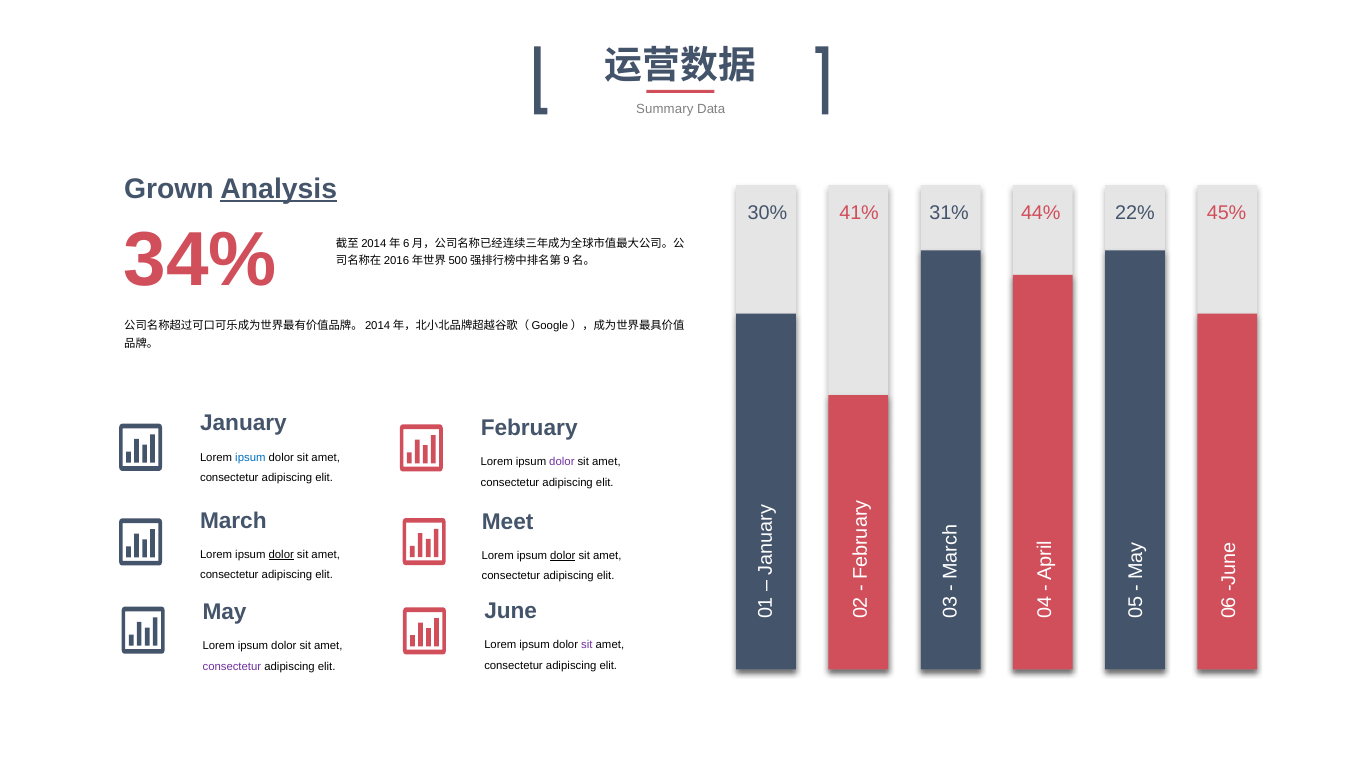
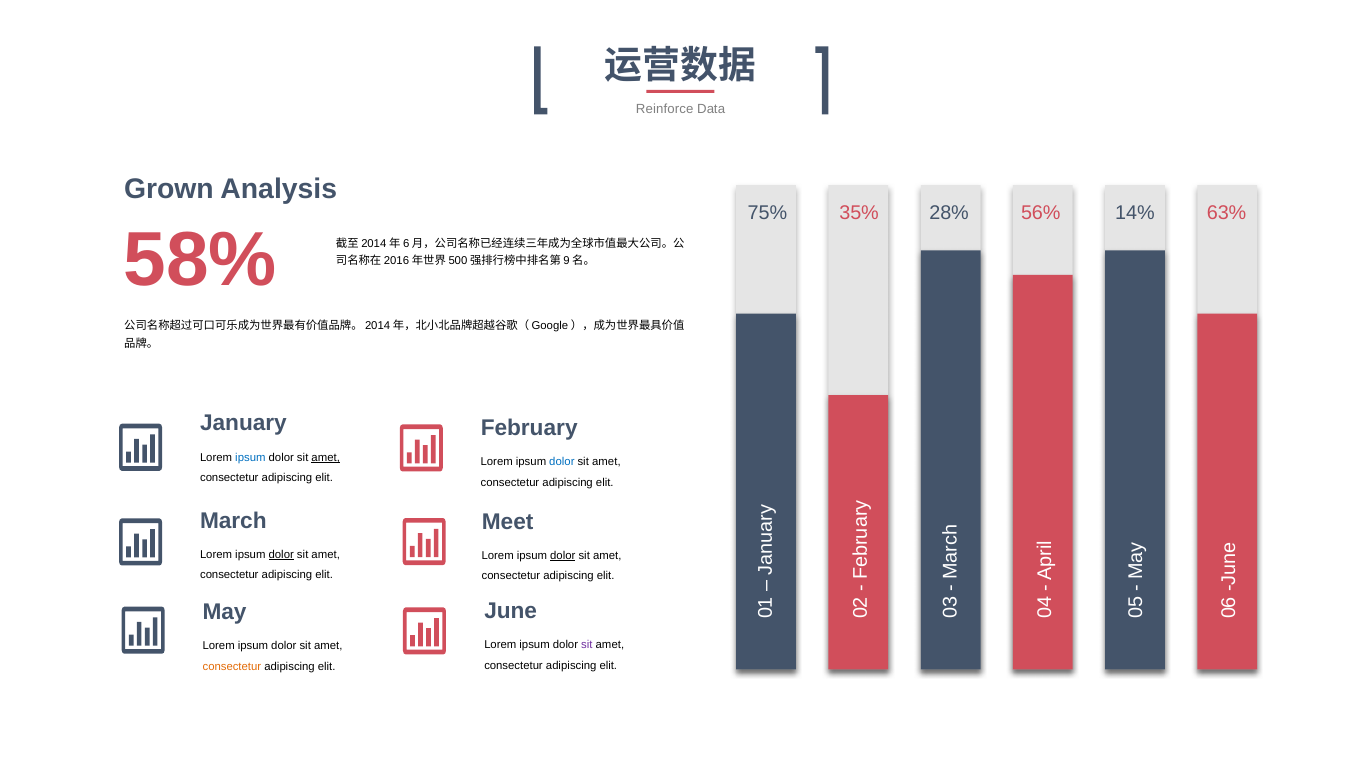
Summary: Summary -> Reinforce (665, 109)
Analysis underline: present -> none (279, 189)
30%: 30% -> 75% (767, 213)
41%: 41% -> 35% (859, 213)
31%: 31% -> 28% (949, 213)
44%: 44% -> 56% (1041, 213)
22%: 22% -> 14% (1135, 213)
45%: 45% -> 63% (1227, 213)
34%: 34% -> 58% (200, 260)
amet underline: none -> present (326, 457)
dolor colour: purple -> blue (562, 462)
consectetur colour: purple -> orange (232, 666)
